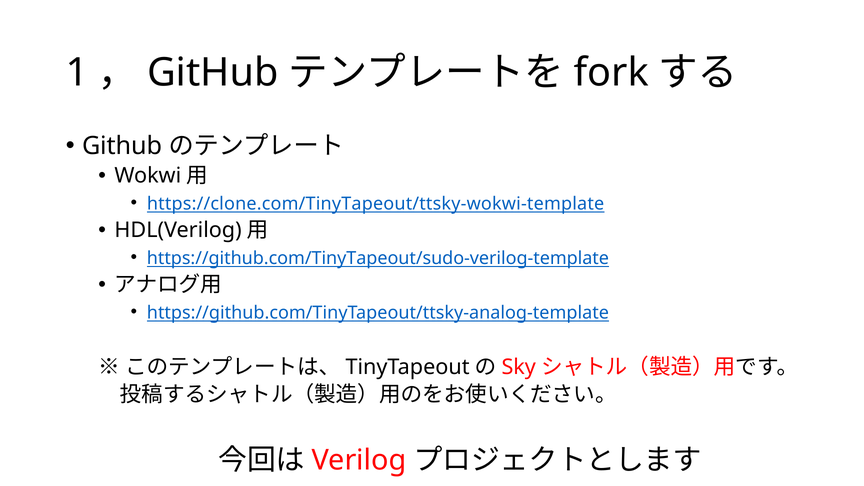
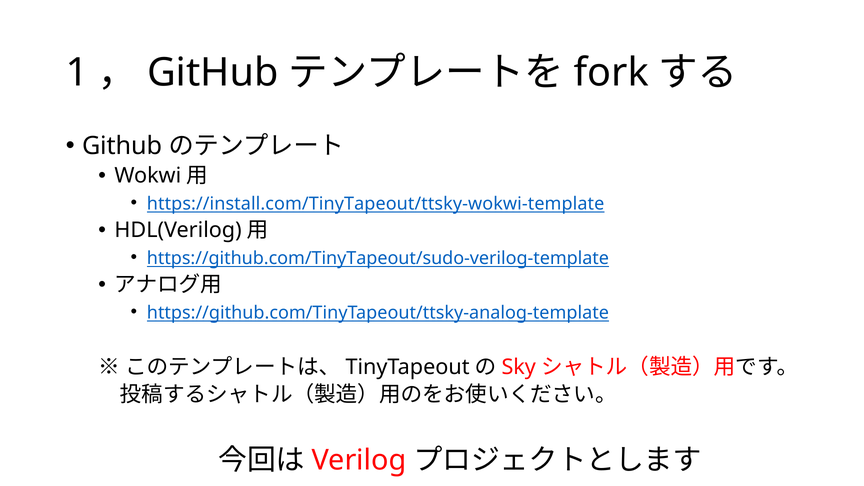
https://clone.com/TinyTapeout/ttsky-wokwi-template: https://clone.com/TinyTapeout/ttsky-wokwi-template -> https://install.com/TinyTapeout/ttsky-wokwi-template (376, 204)
